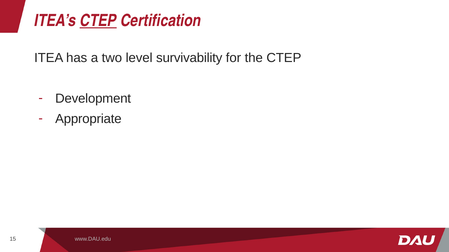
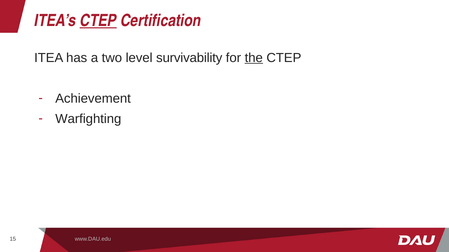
the underline: none -> present (254, 58)
Development: Development -> Achievement (93, 99)
Appropriate: Appropriate -> Warfighting (88, 119)
